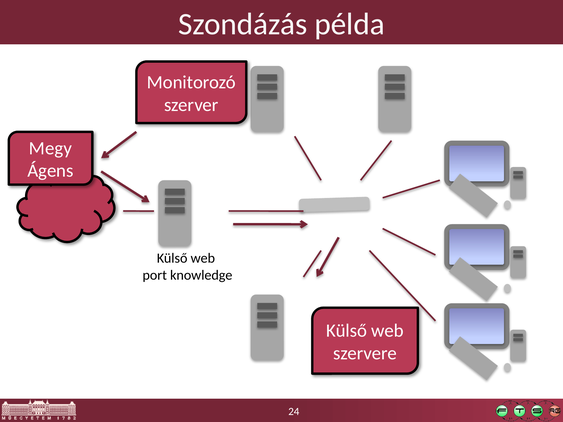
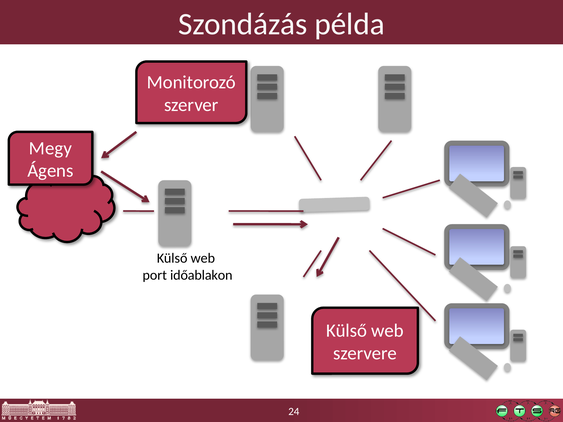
knowledge: knowledge -> időablakon (201, 275)
